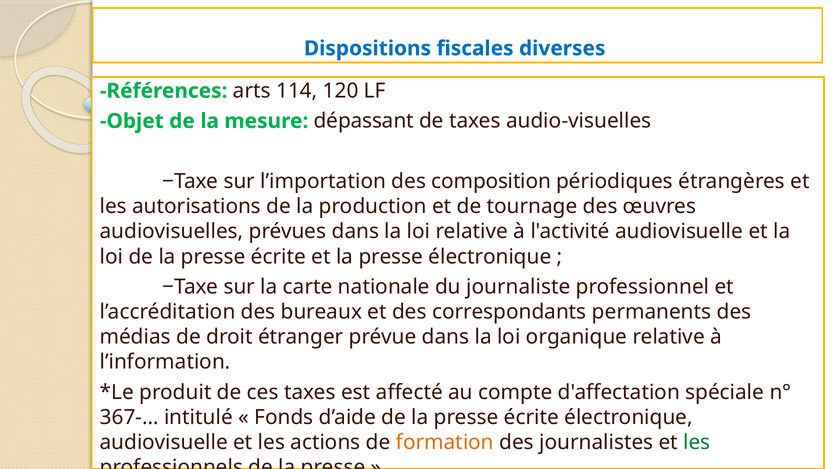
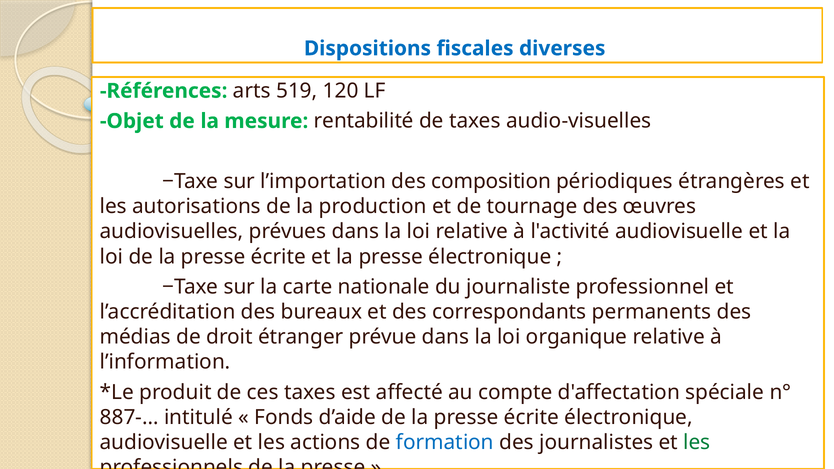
114: 114 -> 519 (297, 91)
dépassant: dépassant -> rentabilité (364, 121)
367-…: 367-… -> 887-… (129, 417)
formation colour: orange -> blue (445, 442)
